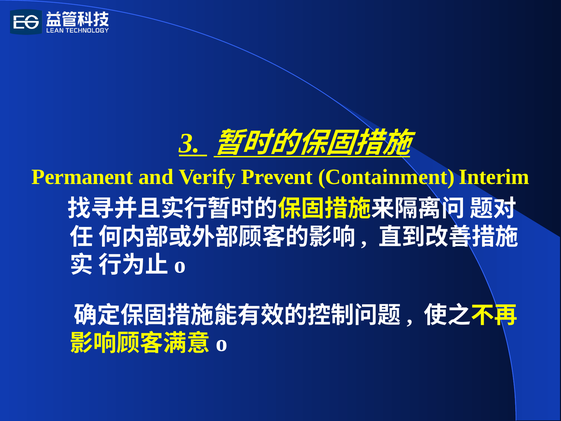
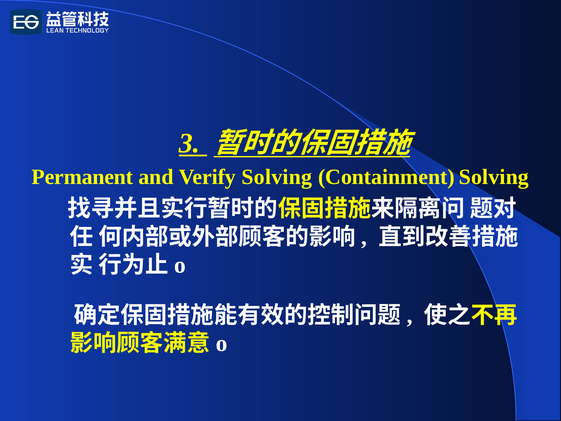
Verify Prevent: Prevent -> Solving (277, 177)
Containment Interim: Interim -> Solving (494, 177)
